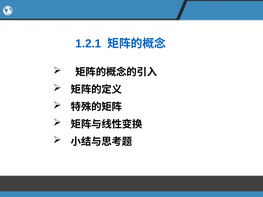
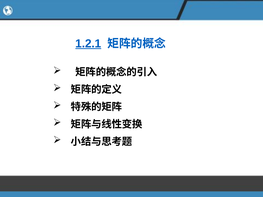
1.2.1 underline: none -> present (88, 44)
